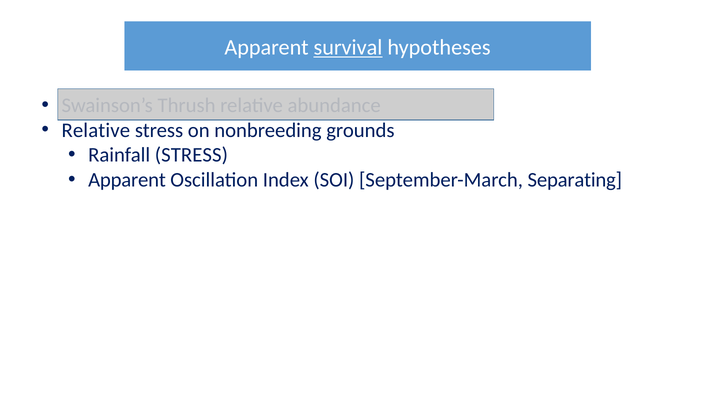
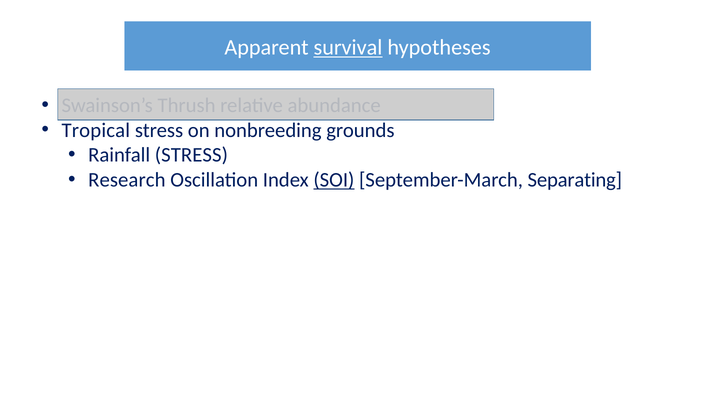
Relative: Relative -> Tropical (96, 130)
Apparent: Apparent -> Research (127, 180)
SOI underline: none -> present (334, 180)
